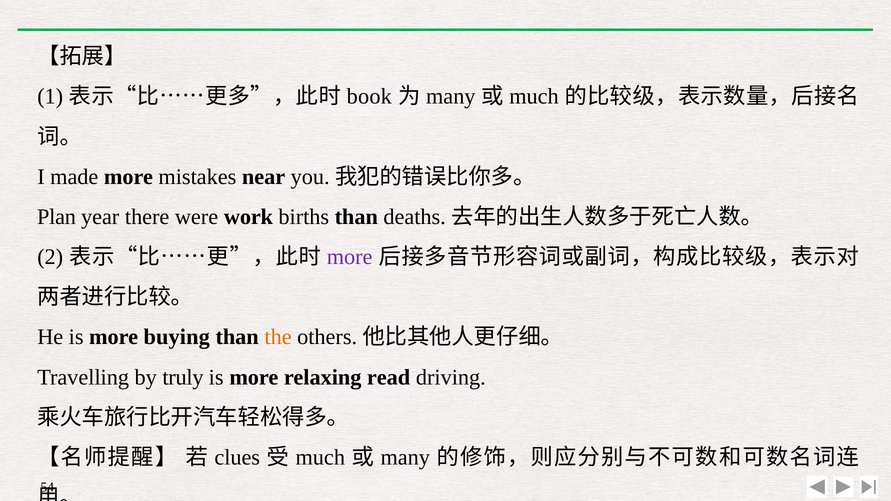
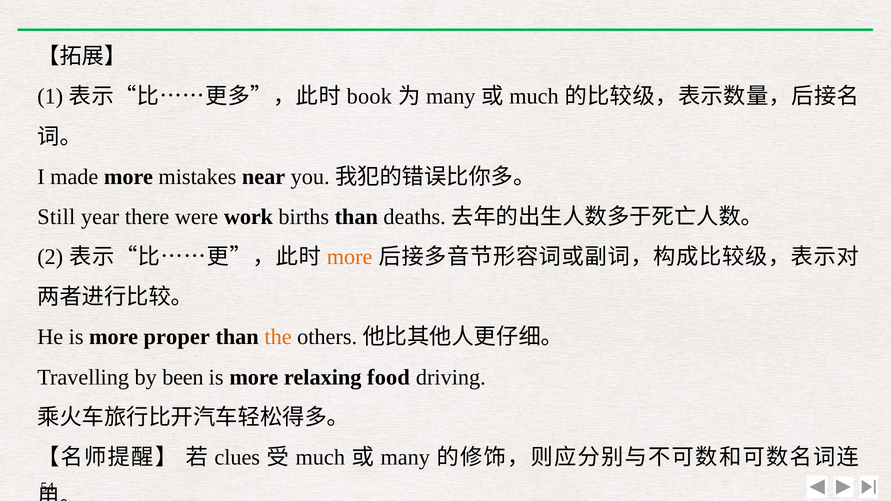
Plan: Plan -> Still (56, 217)
more colour: purple -> orange (350, 257)
buying: buying -> proper (177, 337)
truly: truly -> been (183, 377)
read: read -> food (388, 377)
